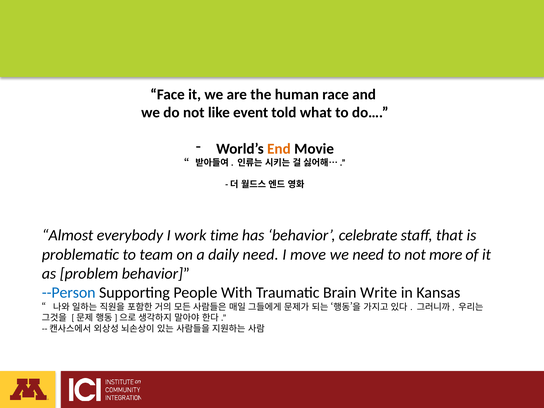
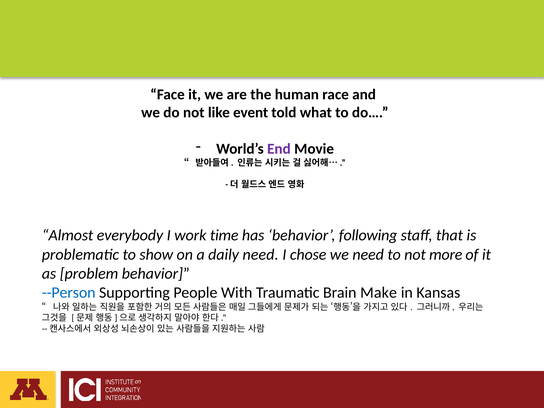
End colour: orange -> purple (279, 149)
celebrate: celebrate -> following (368, 235)
team: team -> show (156, 254)
move: move -> chose (308, 254)
Write: Write -> Make (379, 293)
